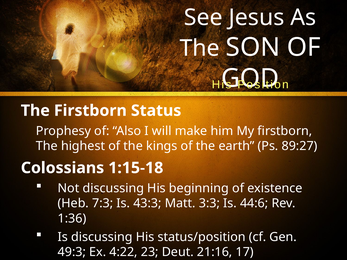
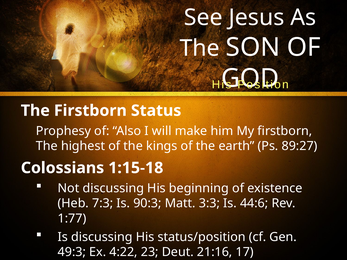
43:3: 43:3 -> 90:3 (147, 204)
1:36: 1:36 -> 1:77 (72, 219)
